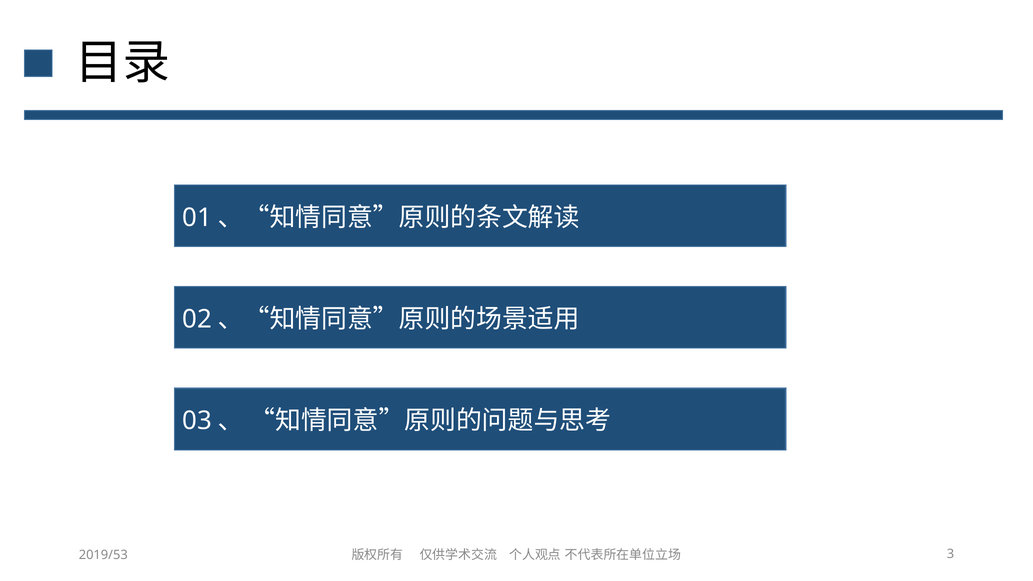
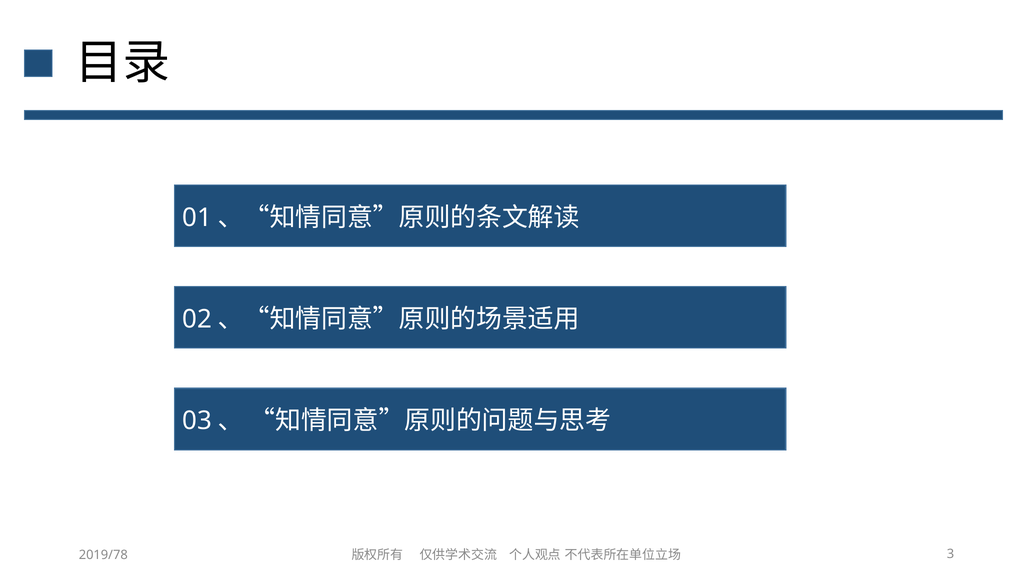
2019/53: 2019/53 -> 2019/78 (103, 555)
